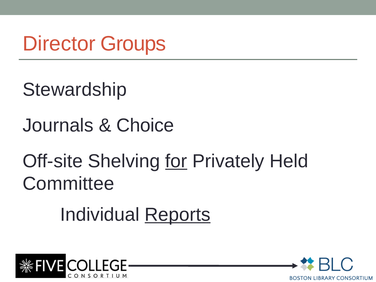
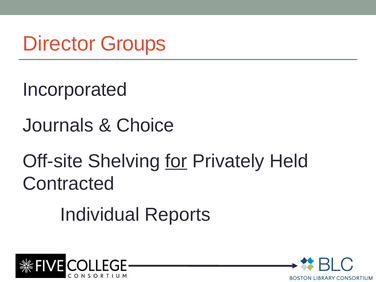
Stewardship: Stewardship -> Incorporated (75, 90)
Committee: Committee -> Contracted (68, 184)
Reports underline: present -> none (178, 215)
